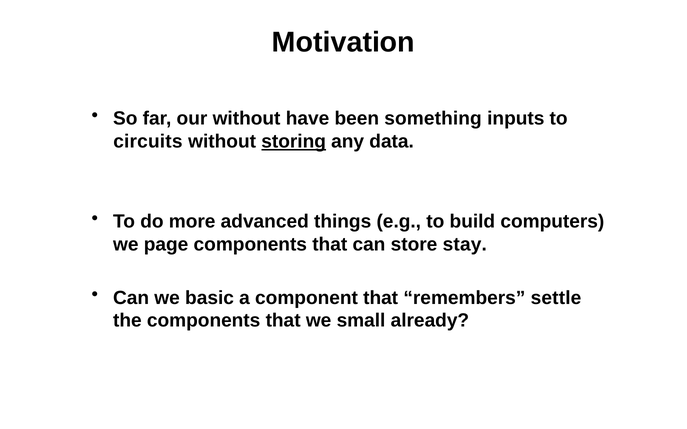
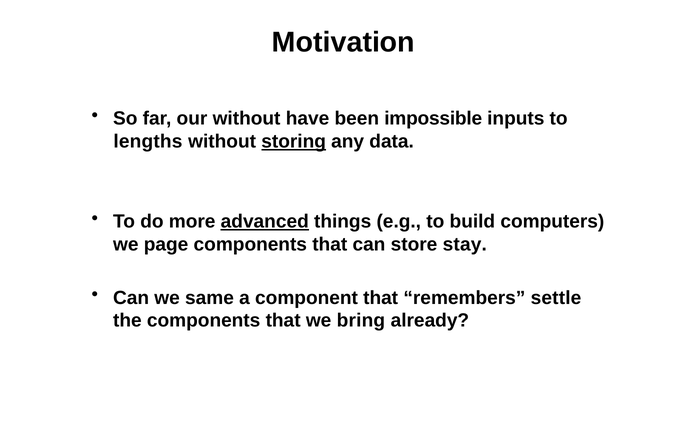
something: something -> impossible (433, 119)
circuits: circuits -> lengths (148, 142)
advanced underline: none -> present (265, 222)
basic: basic -> same (210, 298)
small: small -> bring (361, 321)
